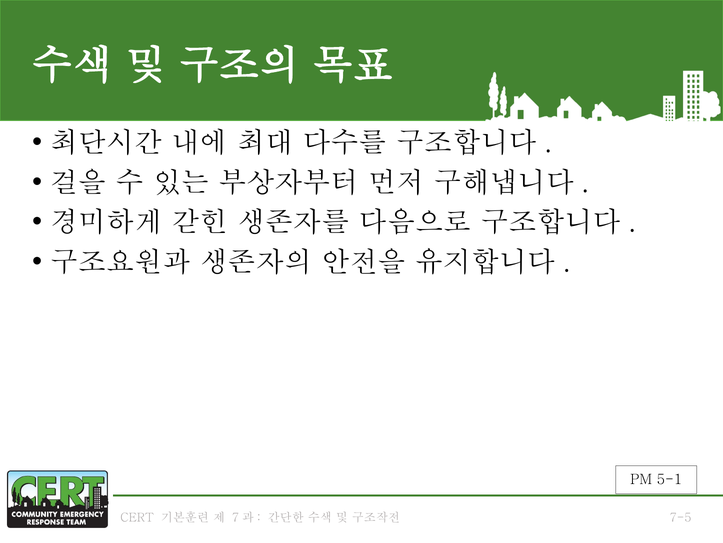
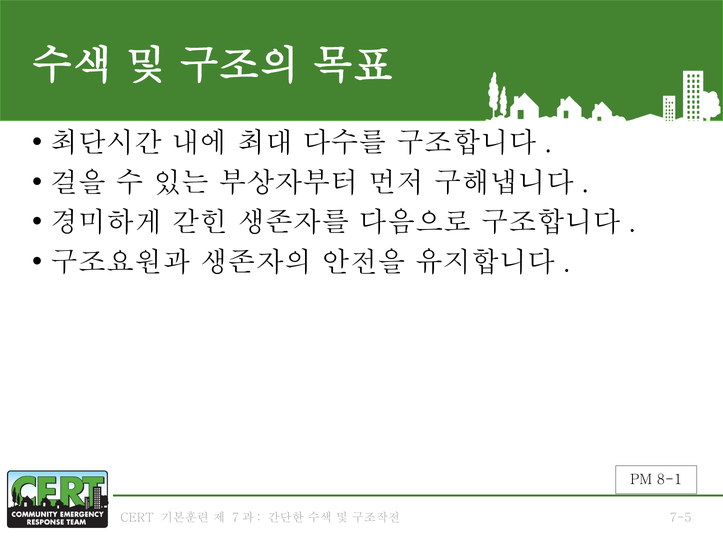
5-1: 5-1 -> 8-1 (669, 479)
